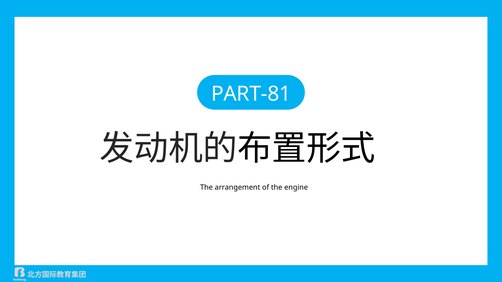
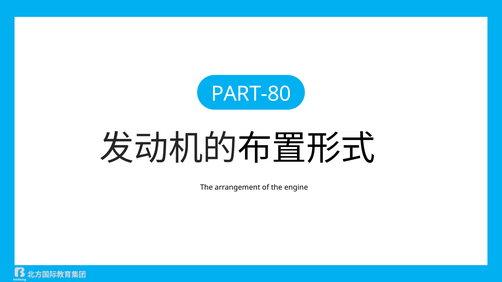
PART-81: PART-81 -> PART-80 (251, 94)
